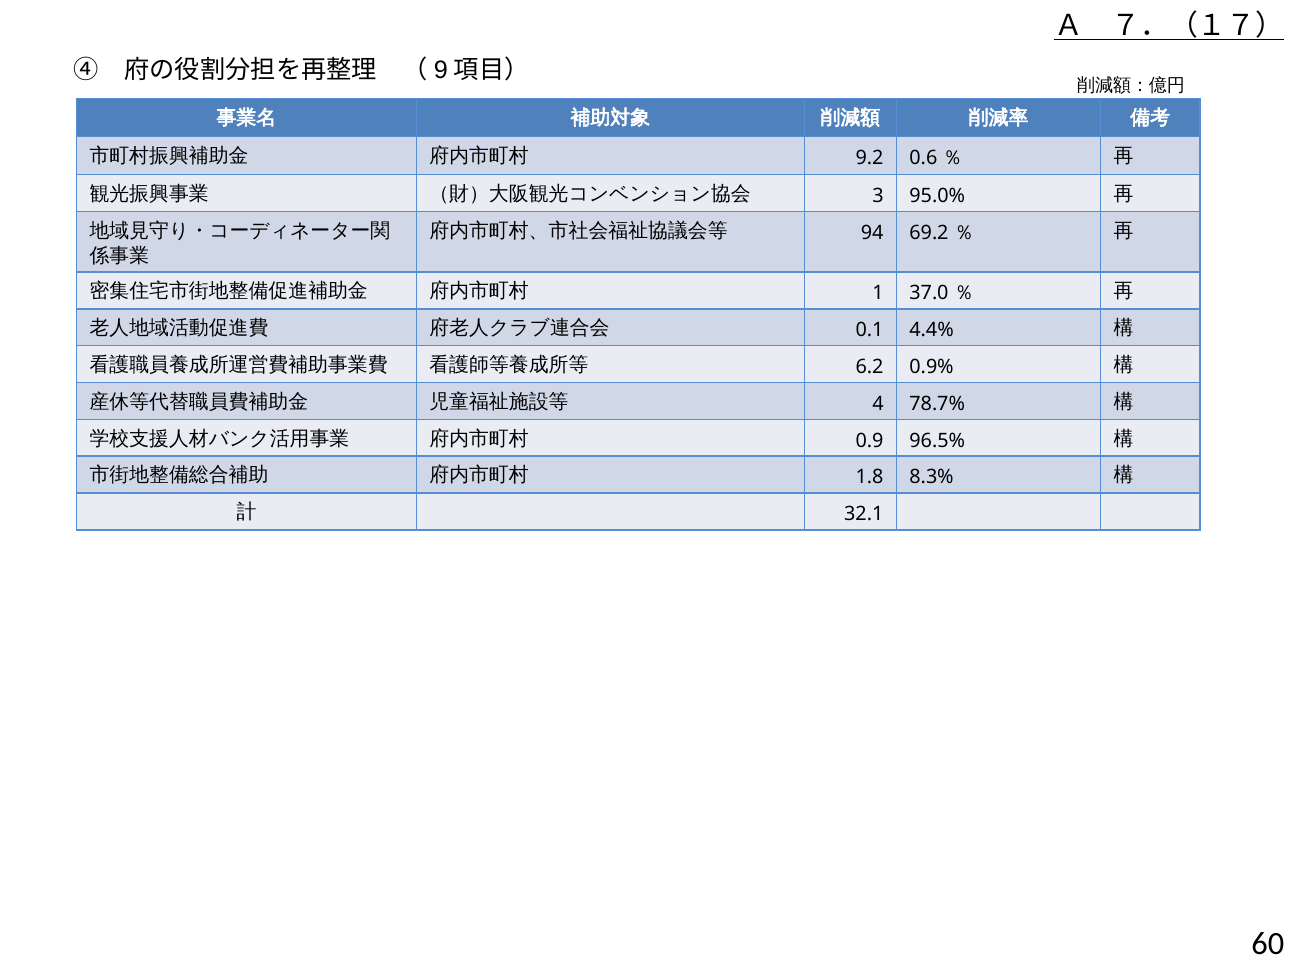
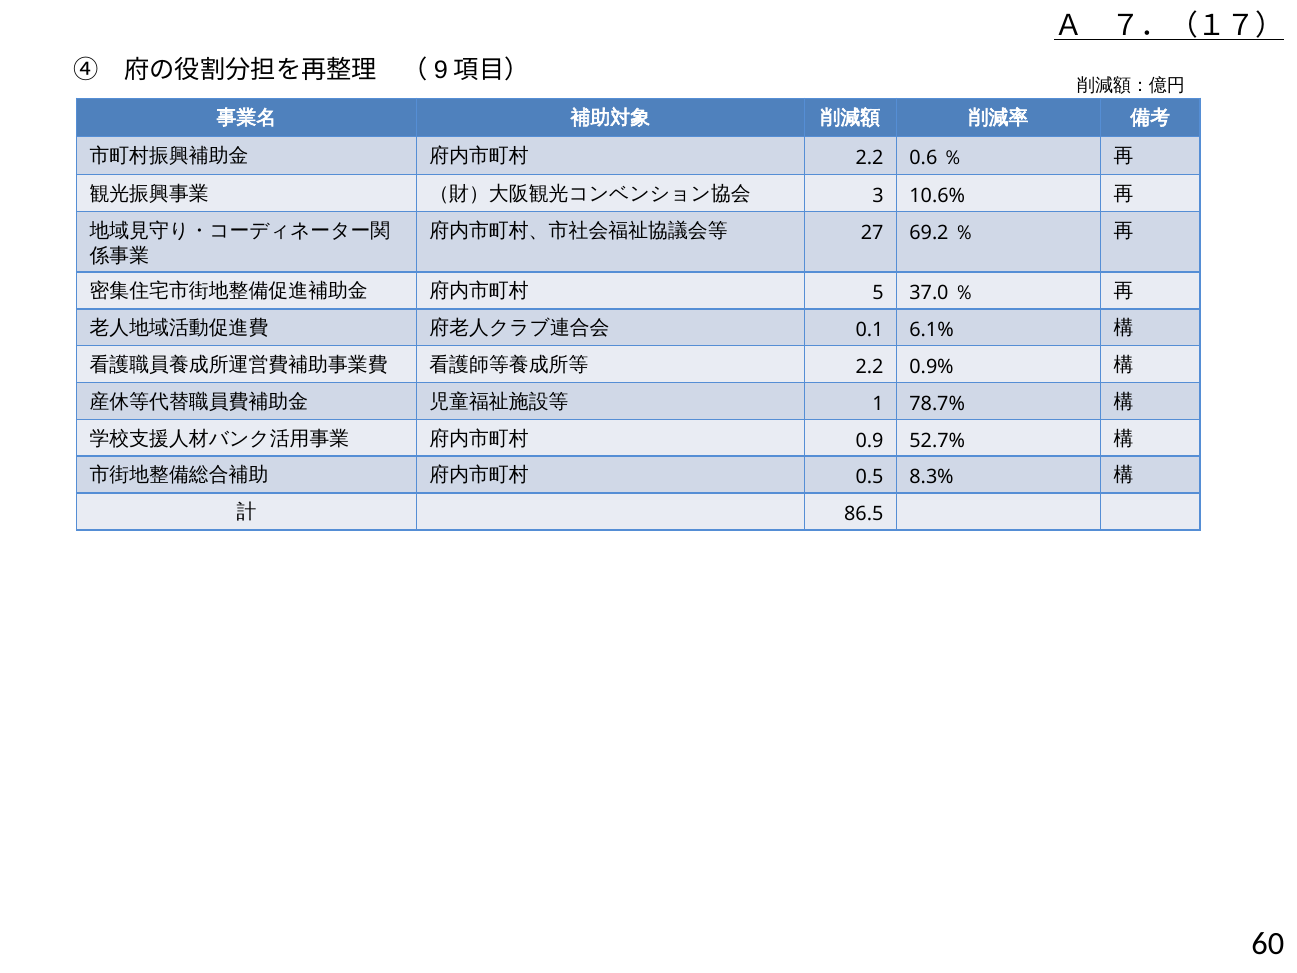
9.2: 9.2 -> 2.2 (870, 158)
95.0%: 95.0% -> 10.6% (937, 196)
94: 94 -> 27 (872, 232)
1: 1 -> 5 (878, 293)
4.4%: 4.4% -> 6.1% (932, 330)
6.2: 6.2 -> 2.2 (870, 367)
4: 4 -> 1 (878, 404)
96.5%: 96.5% -> 52.7% (937, 440)
1.8: 1.8 -> 0.5 (870, 477)
32.1: 32.1 -> 86.5 (864, 514)
